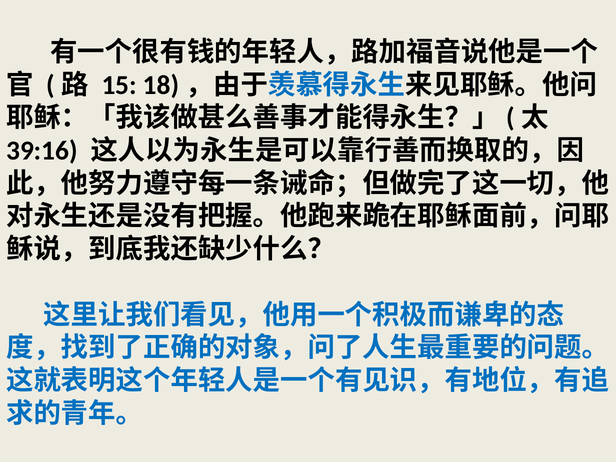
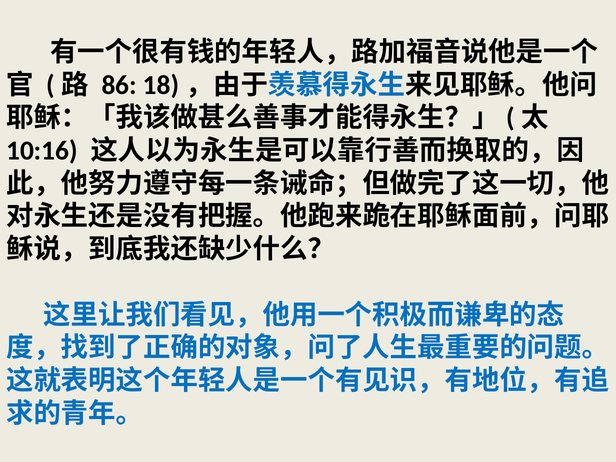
15: 15 -> 86 (119, 85)
39:16: 39:16 -> 10:16 (42, 151)
